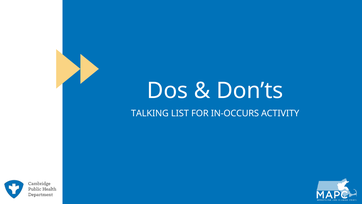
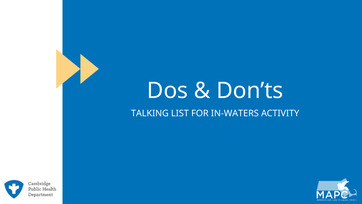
IN-OCCURS: IN-OCCURS -> IN-WATERS (235, 113)
